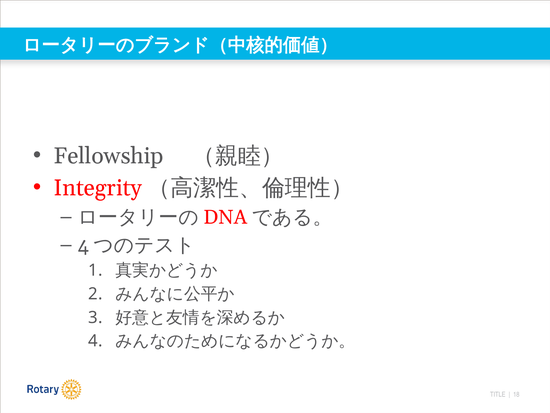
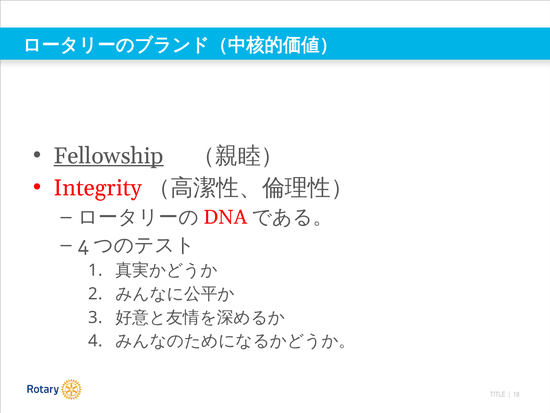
Fellowship underline: none -> present (109, 156)
